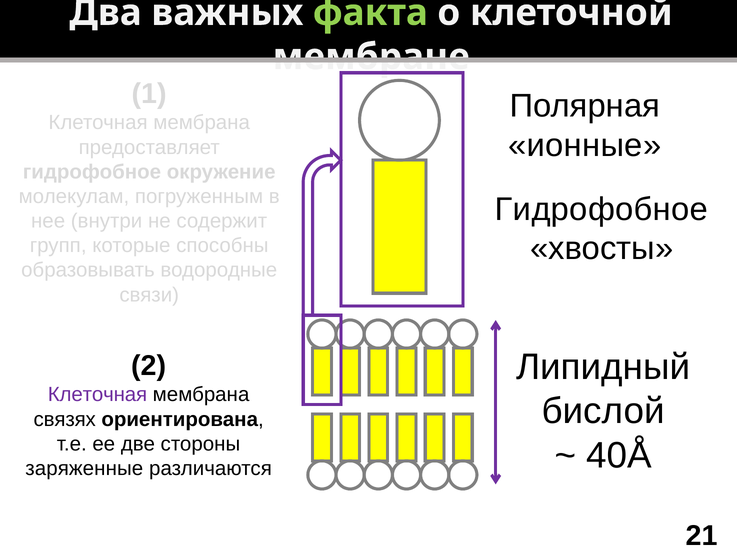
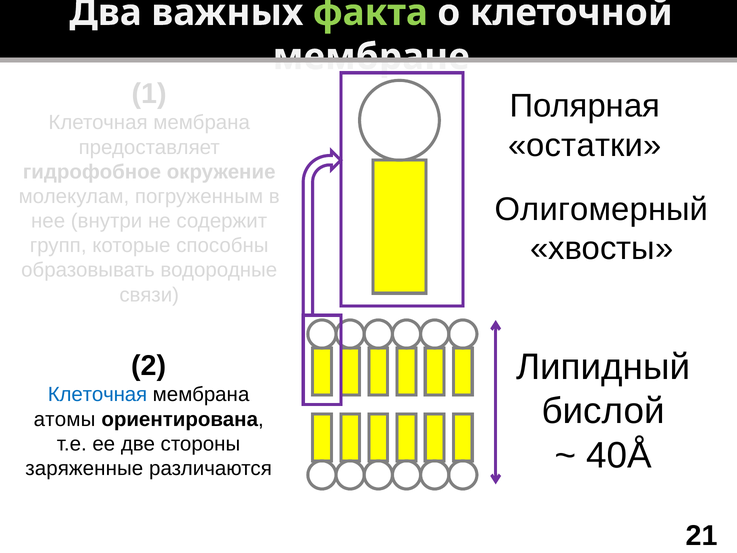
ионные: ионные -> остатки (585, 145)
Гидрофобное: Гидрофобное -> Олигомерный (602, 209)
Клеточная colour: purple -> blue (97, 394)
связях: связях -> атомы (65, 419)
